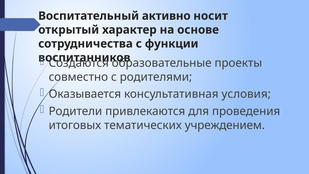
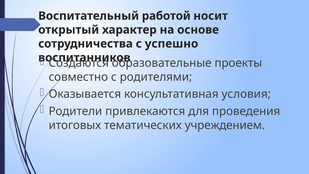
активно: активно -> работой (166, 16)
функции: функции -> успешно (172, 44)
